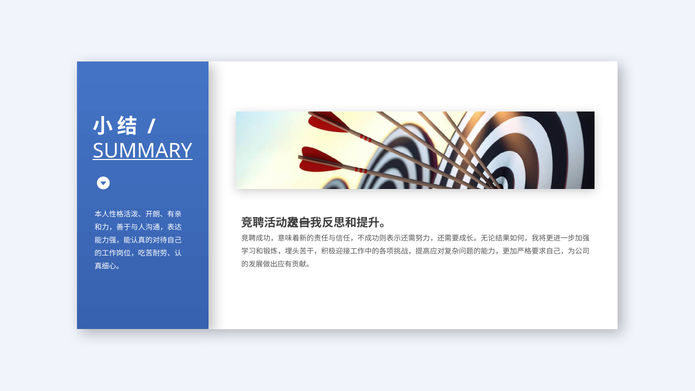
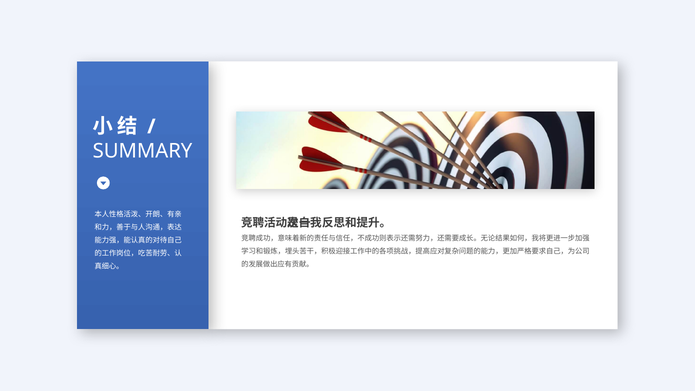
SUMMARY underline: present -> none (143, 151)
